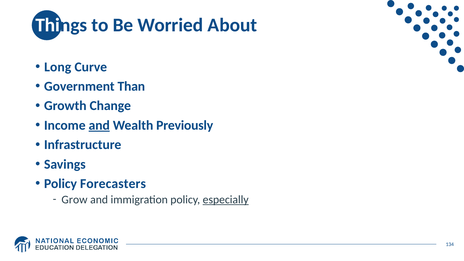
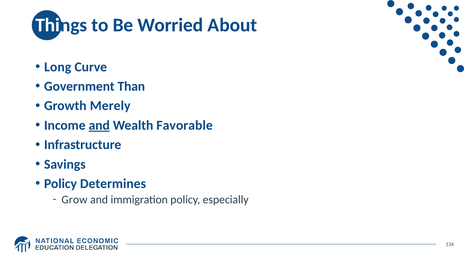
Change: Change -> Merely (110, 106)
Previously: Previously -> Favorable (185, 125)
Forecasters: Forecasters -> Determines (113, 184)
especially underline: present -> none (226, 200)
